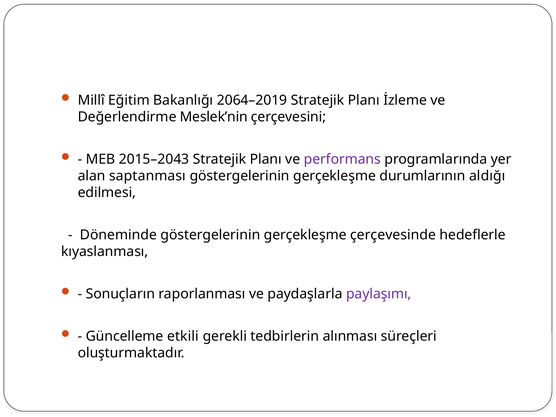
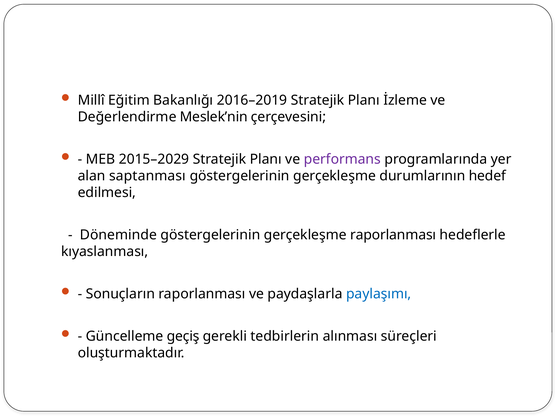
2064–2019: 2064–2019 -> 2016–2019 (252, 100)
2015–2043: 2015–2043 -> 2015–2029 (154, 159)
aldığı: aldığı -> hedef (487, 176)
gerçekleşme çerçevesinde: çerçevesinde -> raporlanması (393, 235)
paylaşımı colour: purple -> blue (379, 294)
etkili: etkili -> geçiş (183, 336)
